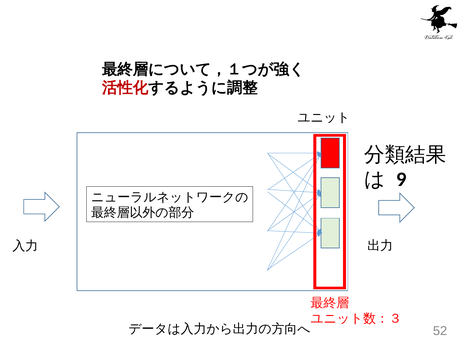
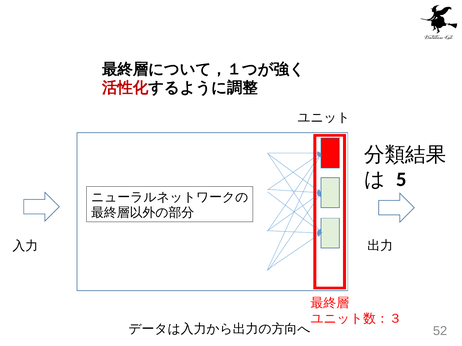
9: 9 -> 5 (401, 180)
